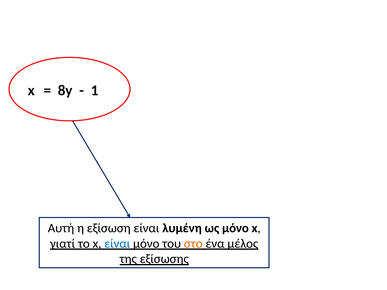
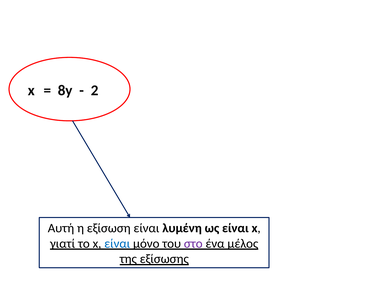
1: 1 -> 2 (95, 91)
ως μόνο: μόνο -> είναι (235, 228)
στο colour: orange -> purple (193, 244)
